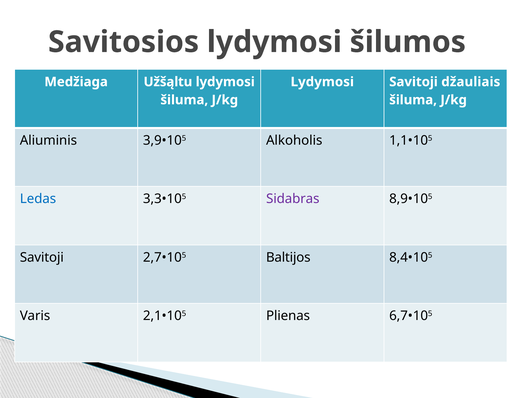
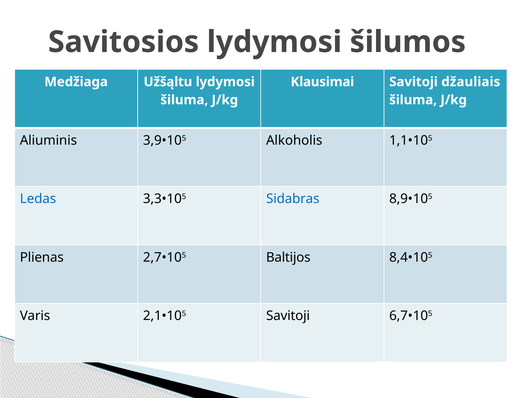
Lydymosi: Lydymosi -> Klausimai (322, 82)
Sidabras colour: purple -> blue (293, 199)
Savitoji: Savitoji -> Plienas (42, 257)
2,1•105 Plienas: Plienas -> Savitoji (288, 315)
